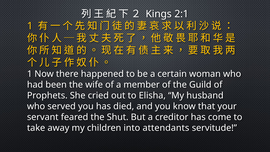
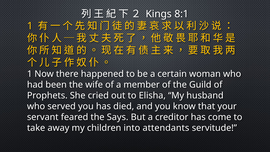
2:1: 2:1 -> 8:1 (182, 14)
Shut: Shut -> Says (118, 117)
